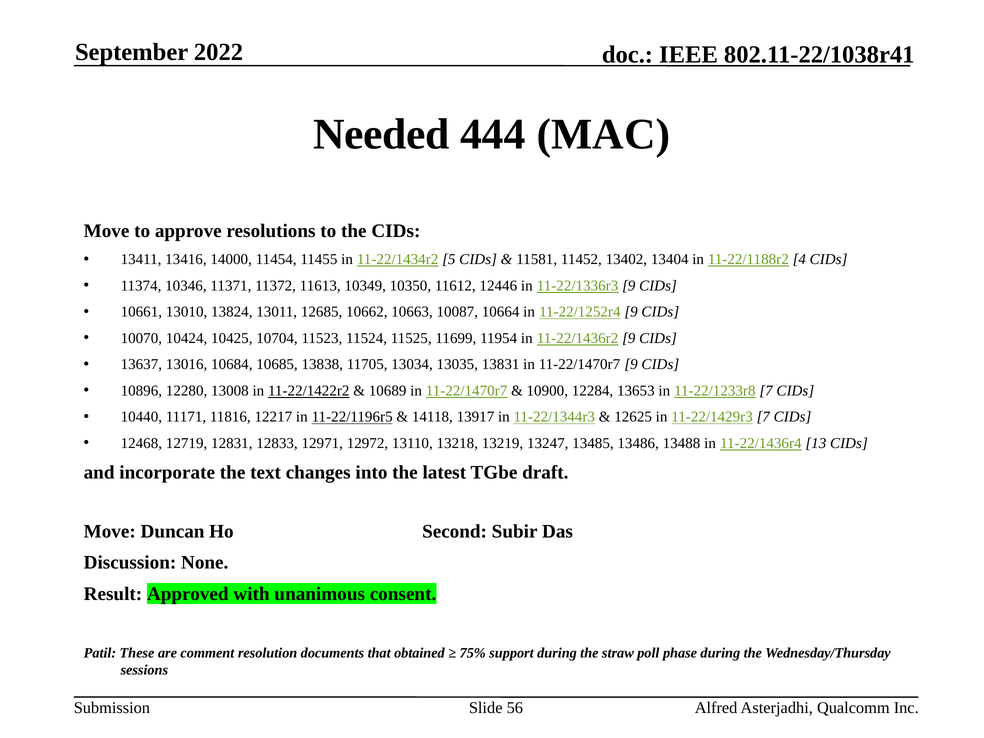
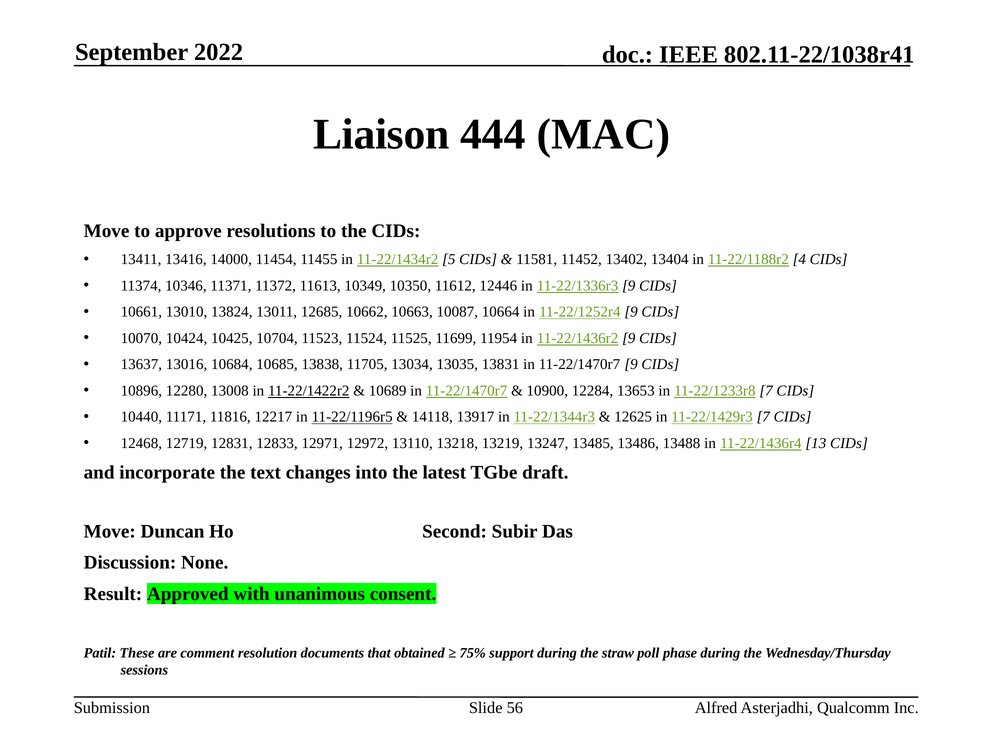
Needed: Needed -> Liaison (381, 134)
